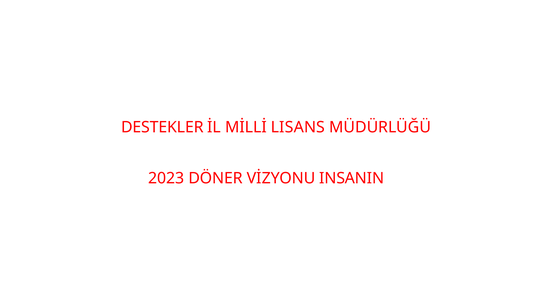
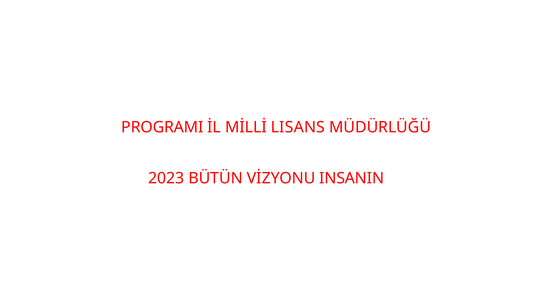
DESTEKLER: DESTEKLER -> PROGRAMI (162, 127)
DÖNER: DÖNER -> BÜTÜN (216, 178)
